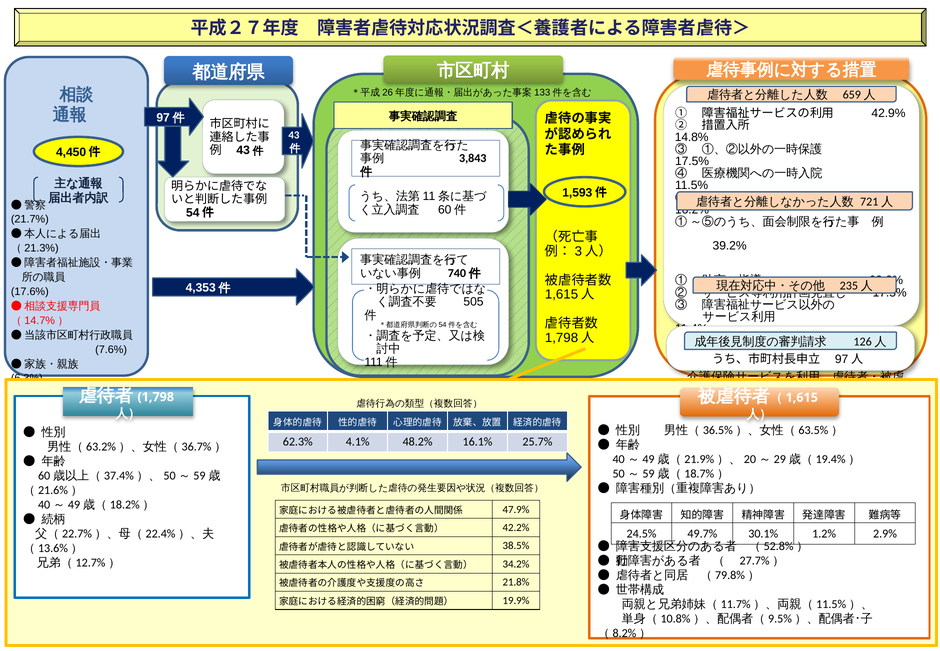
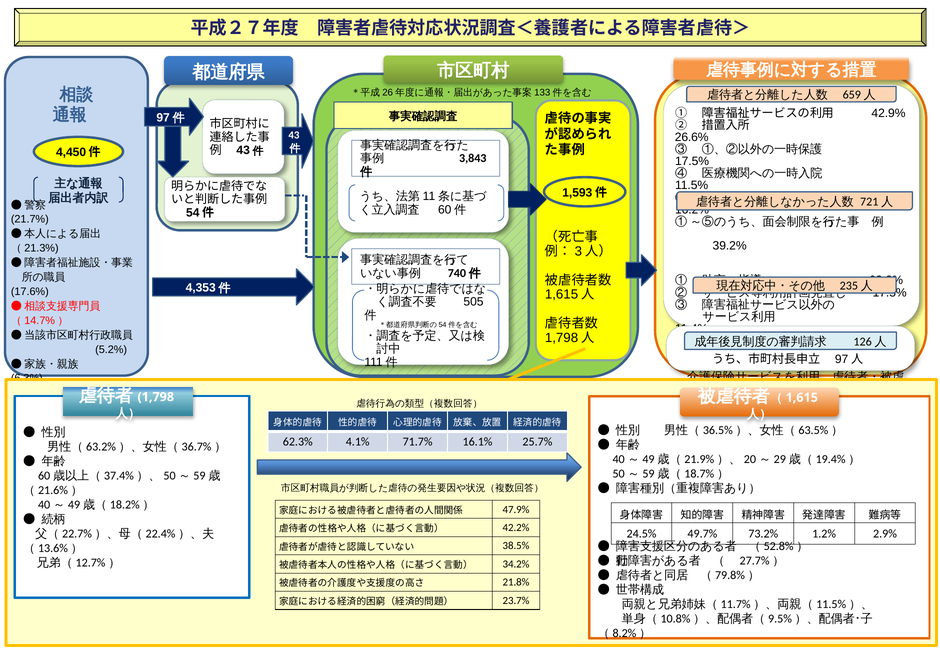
14.8%: 14.8% -> 26.6% (692, 137)
7.6%: 7.6% -> 5.2% (111, 349)
48.2%: 48.2% -> 71.7% (418, 442)
30.1%: 30.1% -> 73.2% (763, 534)
19.9%: 19.9% -> 23.7% (516, 600)
